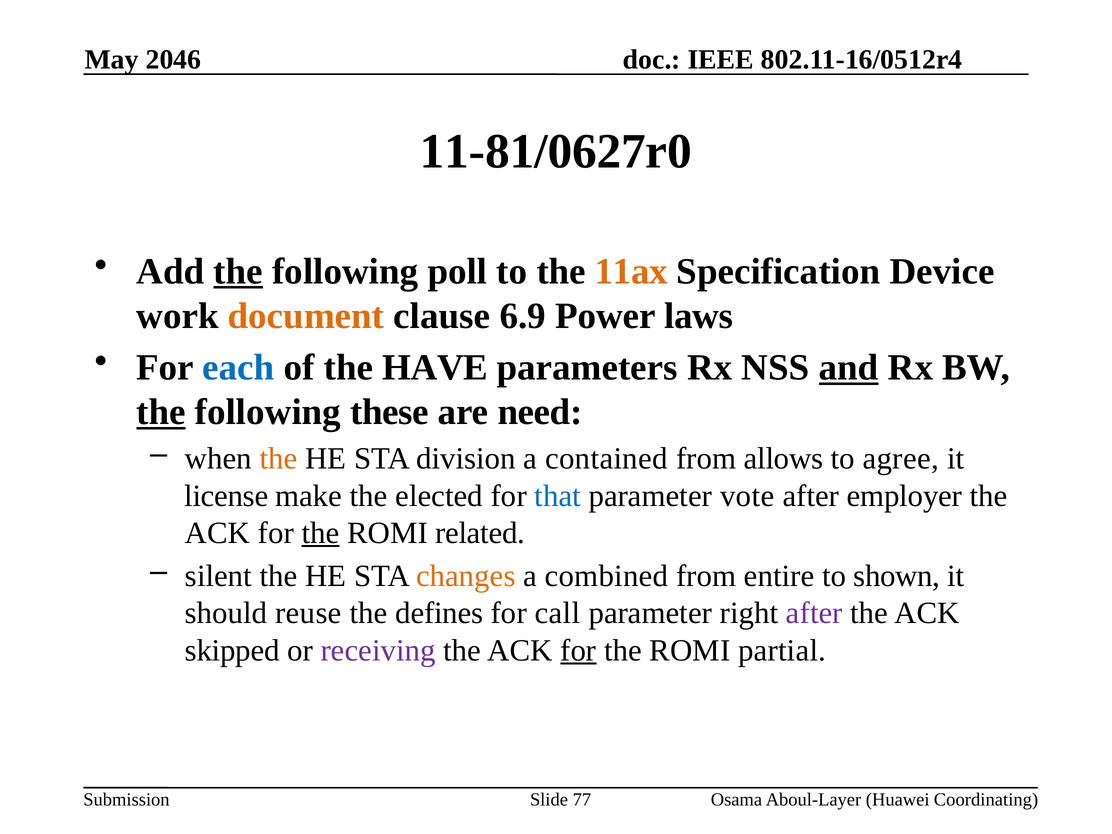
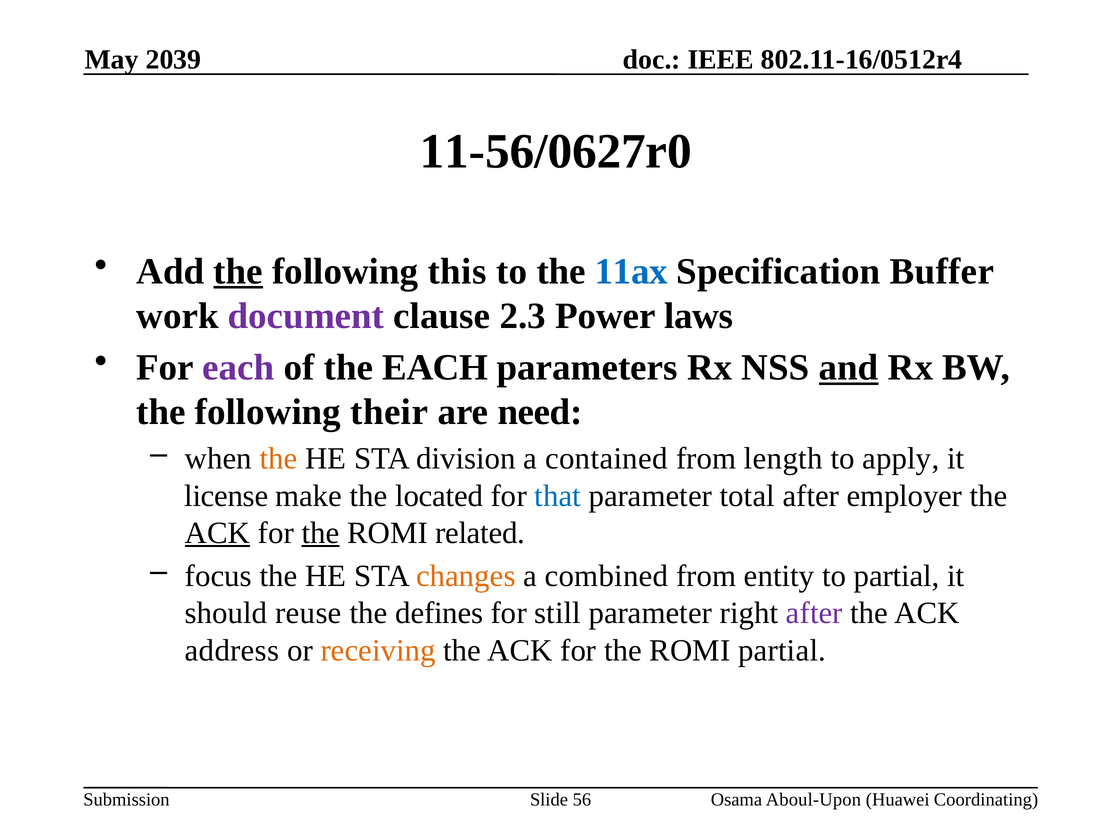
2046: 2046 -> 2039 (173, 59)
11-81/0627r0: 11-81/0627r0 -> 11-56/0627r0 (556, 152)
poll: poll -> this (457, 271)
11ax colour: orange -> blue (631, 271)
Device: Device -> Buffer (942, 271)
document colour: orange -> purple (306, 316)
6.9: 6.9 -> 2.3 (523, 316)
each colour: blue -> purple (238, 368)
the HAVE: HAVE -> EACH (435, 368)
the underline: present -> none (161, 412)
these: these -> their (389, 412)
allows: allows -> length (783, 459)
agree: agree -> apply (901, 459)
elected: elected -> located (439, 496)
vote: vote -> total (747, 496)
ACK underline: none -> present (218, 533)
silent: silent -> focus (218, 576)
entire: entire -> entity (779, 576)
to shown: shown -> partial (897, 576)
call: call -> still (558, 613)
skipped: skipped -> address (232, 650)
receiving colour: purple -> orange (378, 650)
for underline: present -> none (578, 650)
77: 77 -> 56 (582, 800)
Aboul-Layer: Aboul-Layer -> Aboul-Upon (813, 800)
